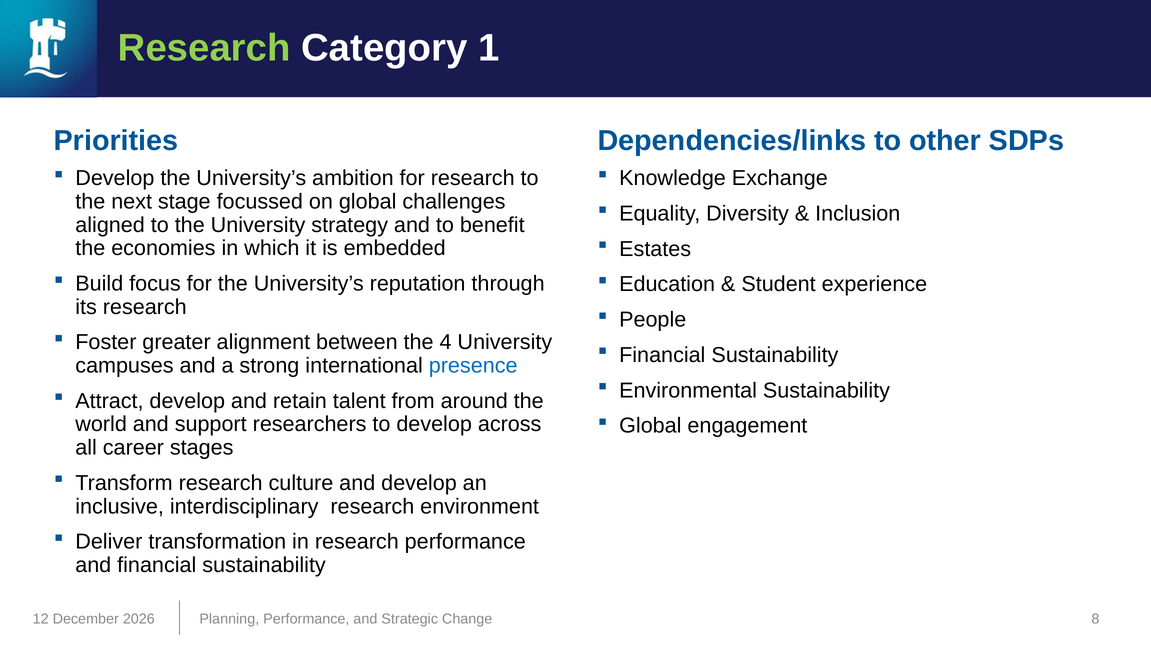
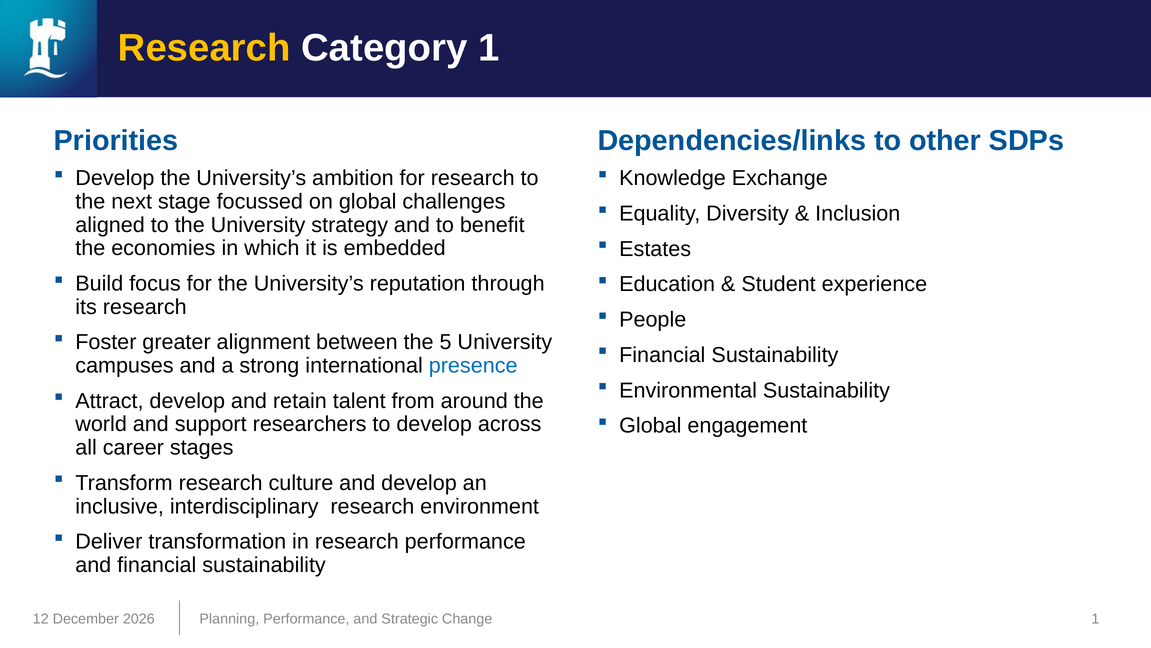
Research colour: light green -> yellow (204, 48)
4: 4 -> 5 (446, 342)
Change 8: 8 -> 1 (1095, 618)
